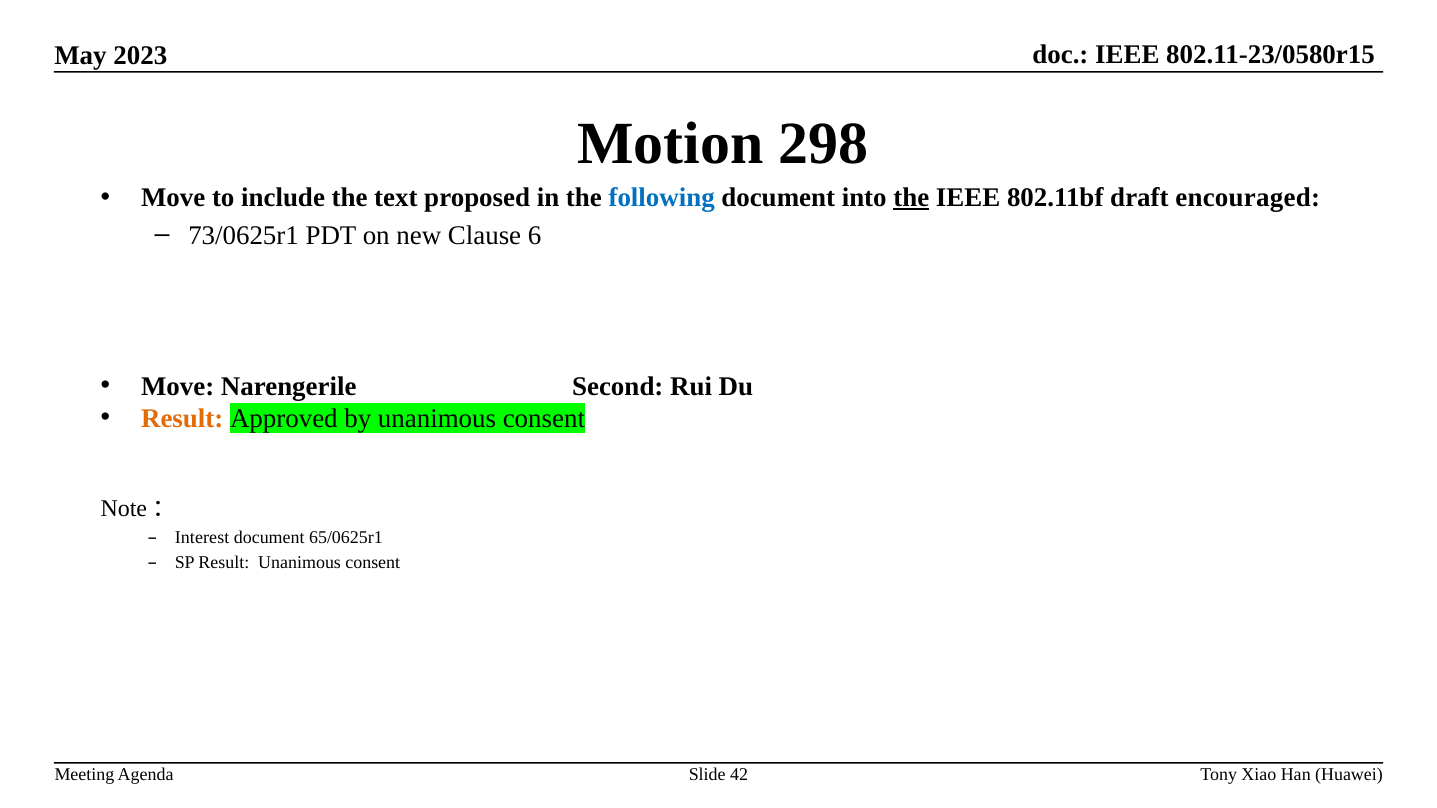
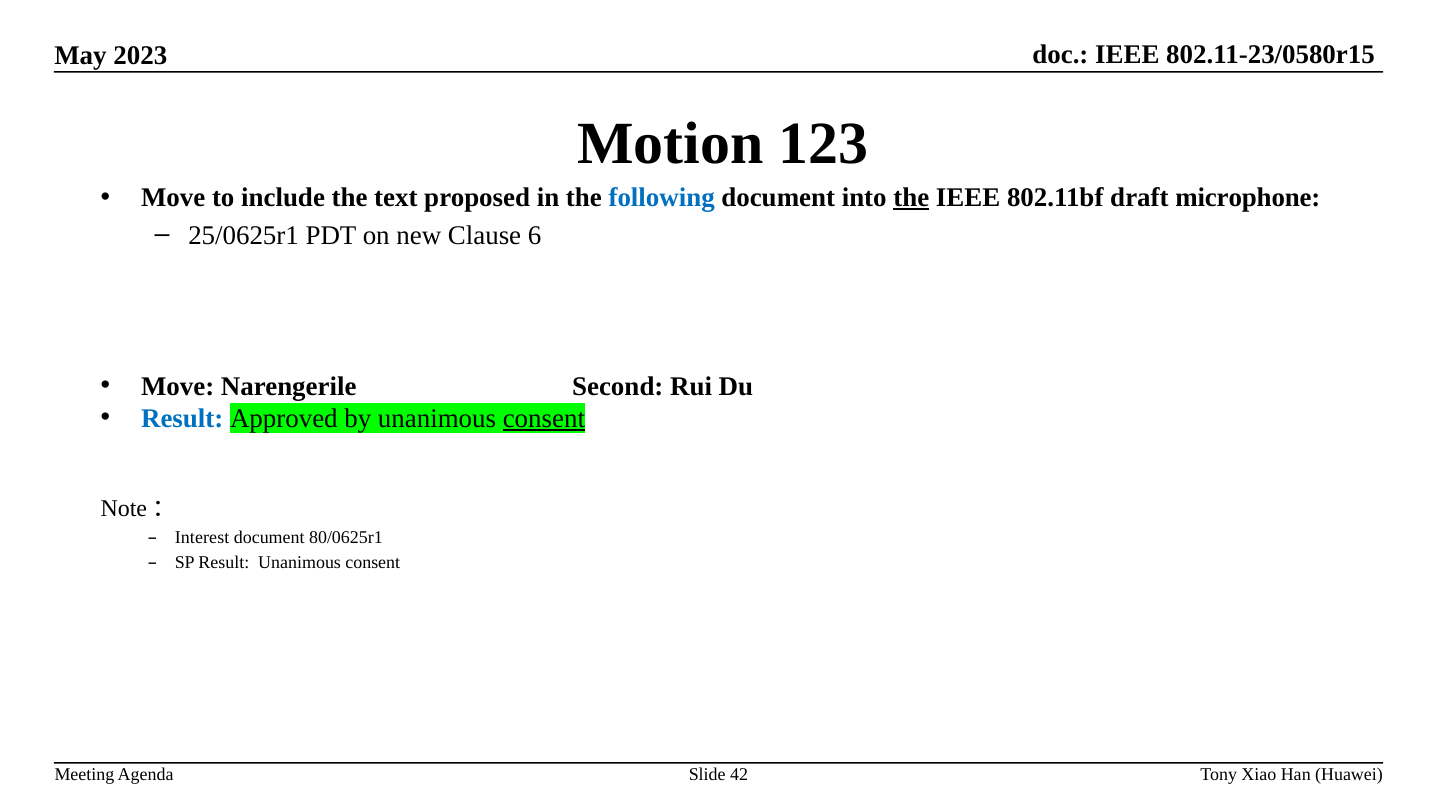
298: 298 -> 123 (823, 144)
encouraged: encouraged -> microphone (1248, 198)
73/0625r1: 73/0625r1 -> 25/0625r1 (244, 235)
Result colour: orange -> blue (182, 419)
consent underline: none -> present (544, 419)
65/0625r1: 65/0625r1 -> 80/0625r1 (346, 538)
